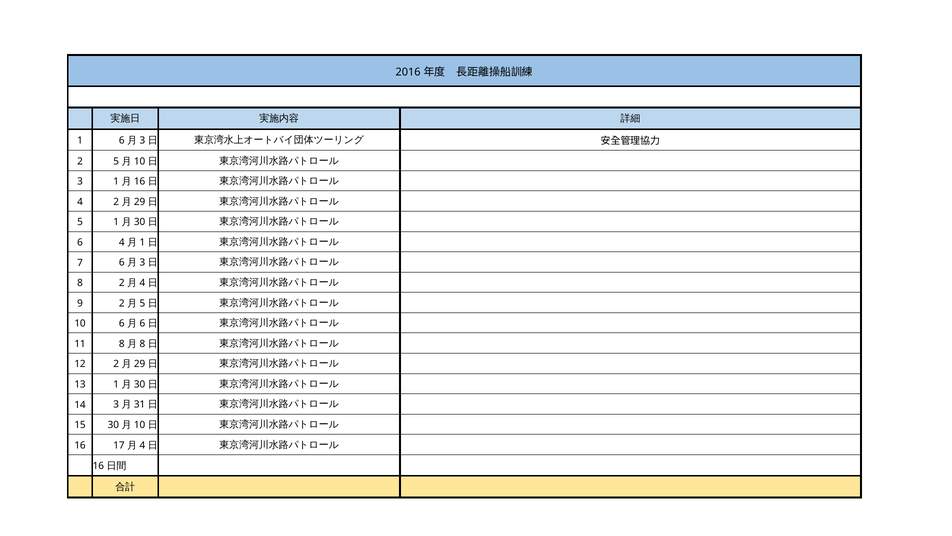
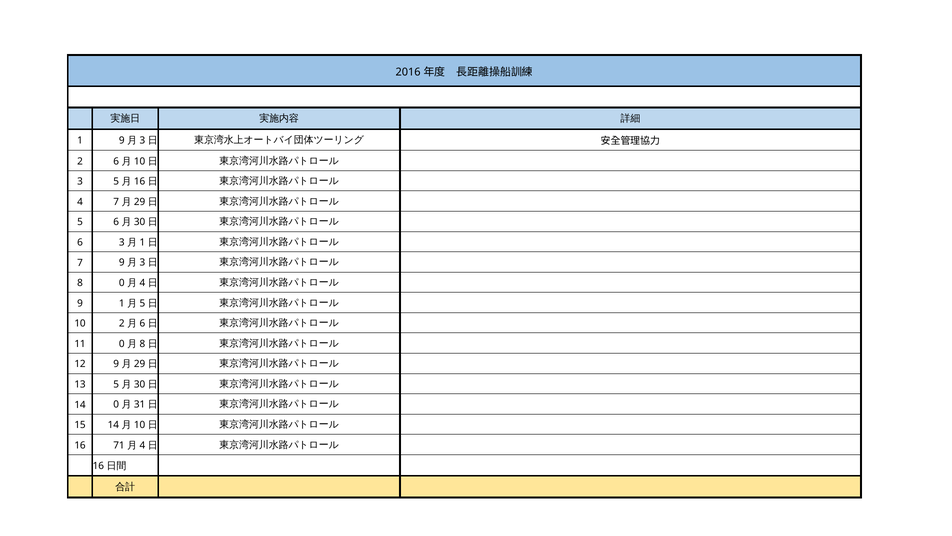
1 6: 6 -> 9 (122, 140)
2 5: 5 -> 6 (116, 161)
3 1: 1 -> 5 (116, 181)
4 2: 2 -> 7 (116, 202)
5 1: 1 -> 6 (116, 222)
6 4: 4 -> 3 (122, 242)
7 6: 6 -> 9 (122, 262)
8 2: 2 -> 0 (122, 283)
9 2: 2 -> 1 (122, 303)
10 6: 6 -> 2 (122, 323)
11 8: 8 -> 0 (122, 344)
12 2: 2 -> 9 (116, 364)
13 1: 1 -> 5 (116, 384)
14 3: 3 -> 0 (116, 404)
15 30: 30 -> 14 (113, 425)
17: 17 -> 71 (119, 445)
